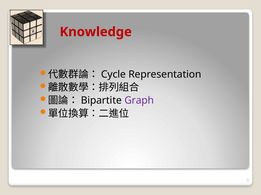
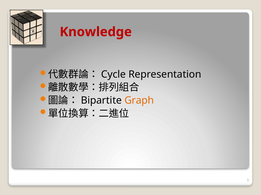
Graph colour: purple -> orange (139, 101)
